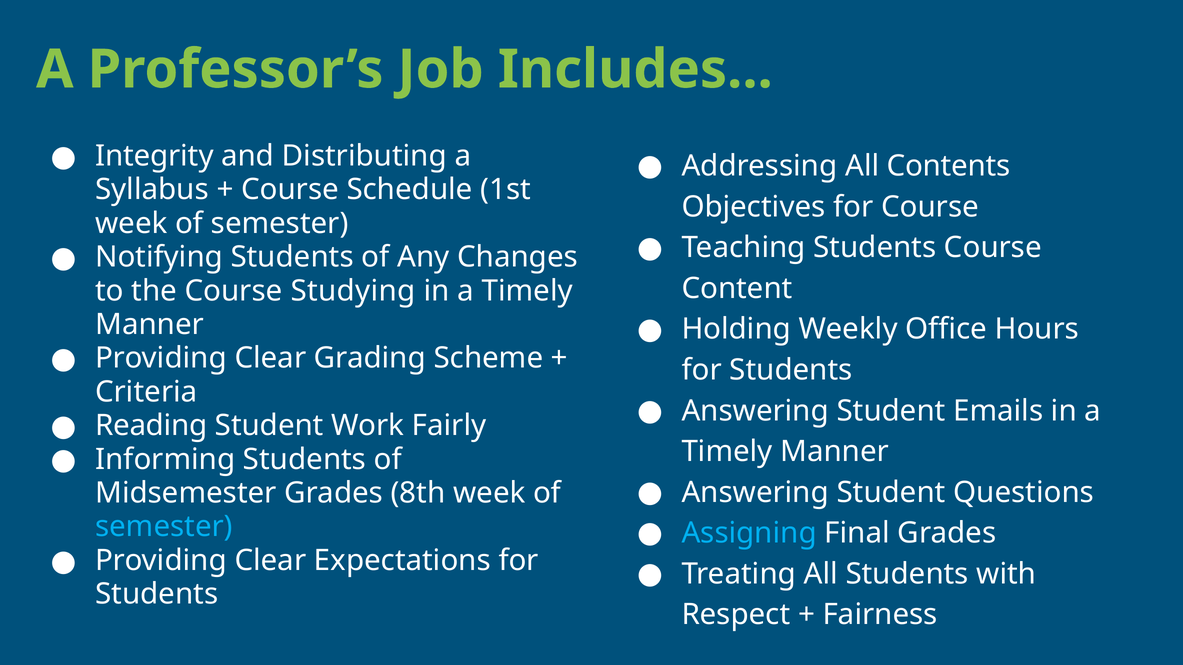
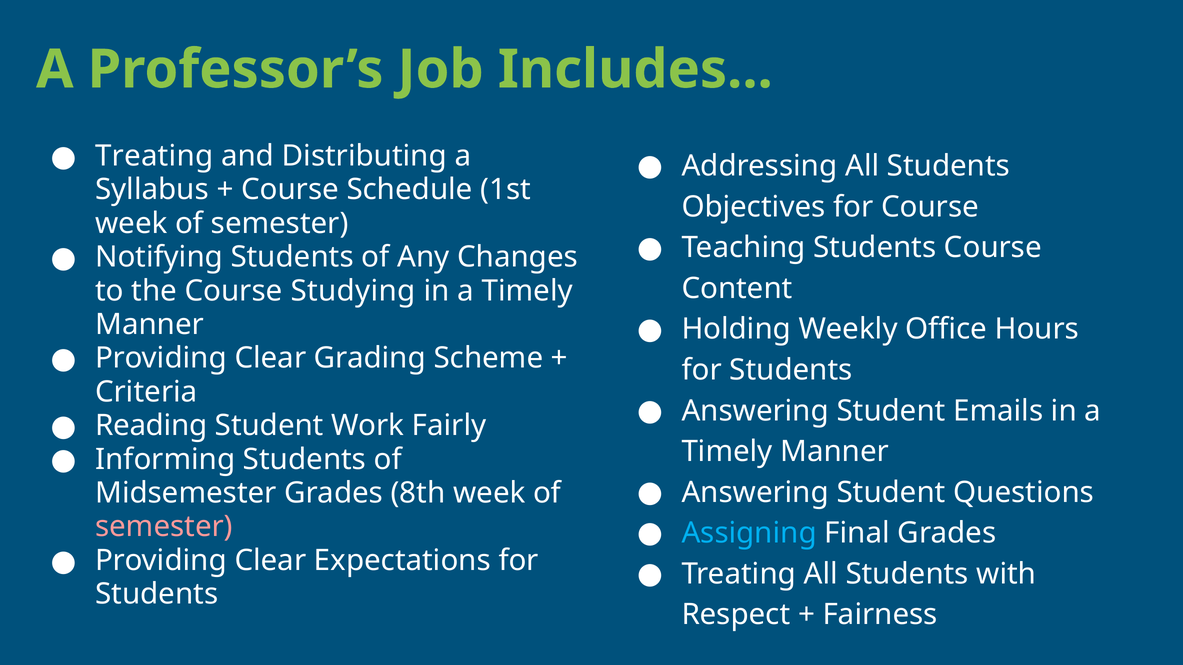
Integrity: Integrity -> Treating (154, 156)
Addressing All Contents: Contents -> Students (949, 166)
semester colour: light blue -> pink (164, 527)
